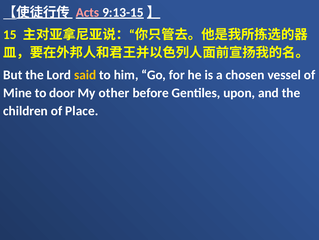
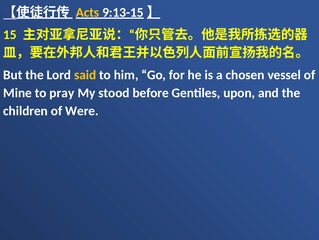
Acts colour: pink -> yellow (88, 12)
door: door -> pray (62, 93)
other: other -> stood (114, 93)
Place: Place -> Were (82, 111)
